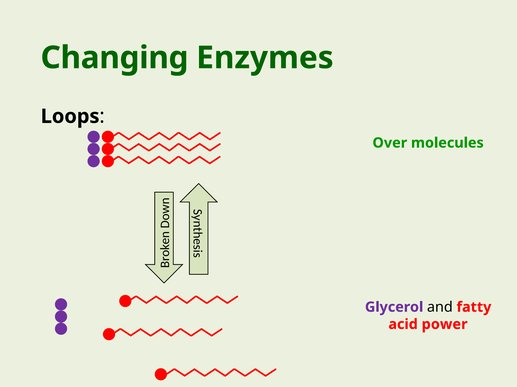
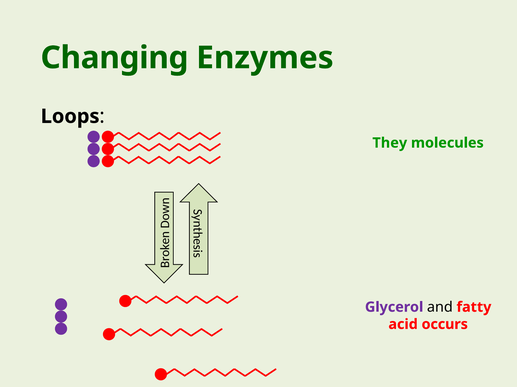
Over: Over -> They (390, 143)
power: power -> occurs (445, 325)
